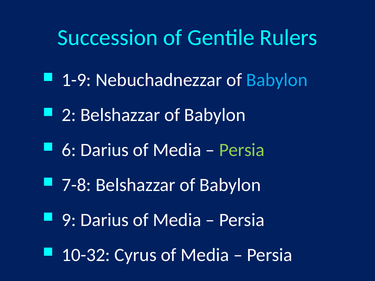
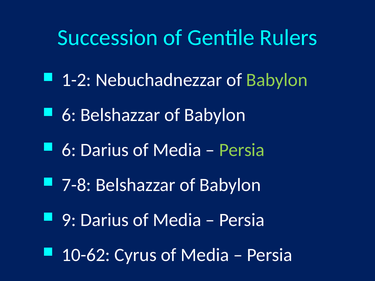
1-9: 1-9 -> 1-2 (76, 80)
Babylon colour: light blue -> light green (277, 80)
2: 2 -> 6 (69, 115)
10-32: 10-32 -> 10-62 (86, 255)
